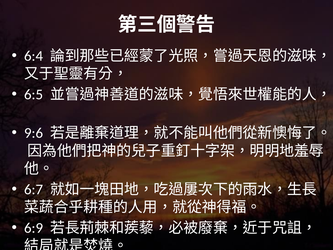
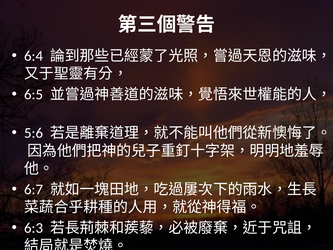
9:6: 9:6 -> 5:6 (34, 133)
6:9: 6:9 -> 6:3 (34, 228)
